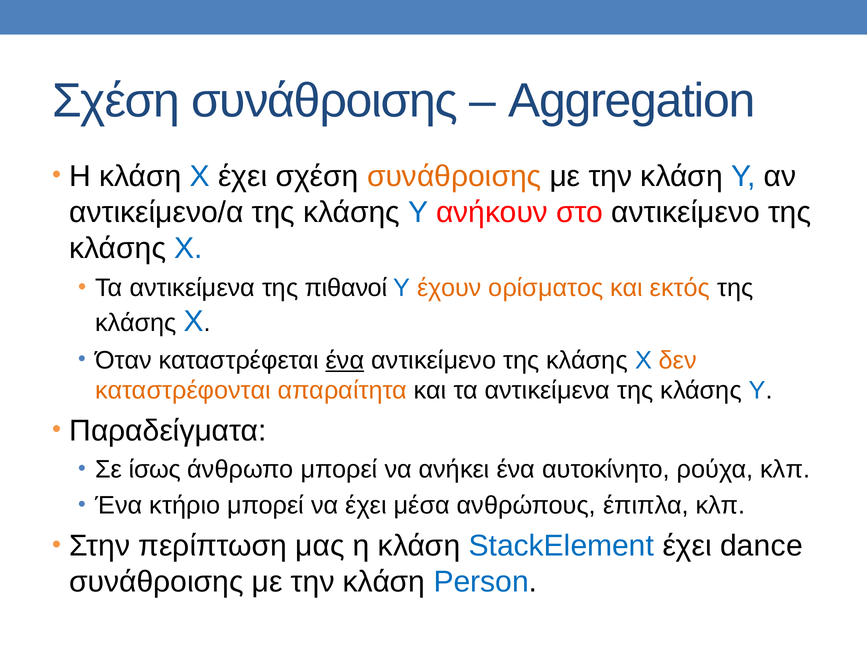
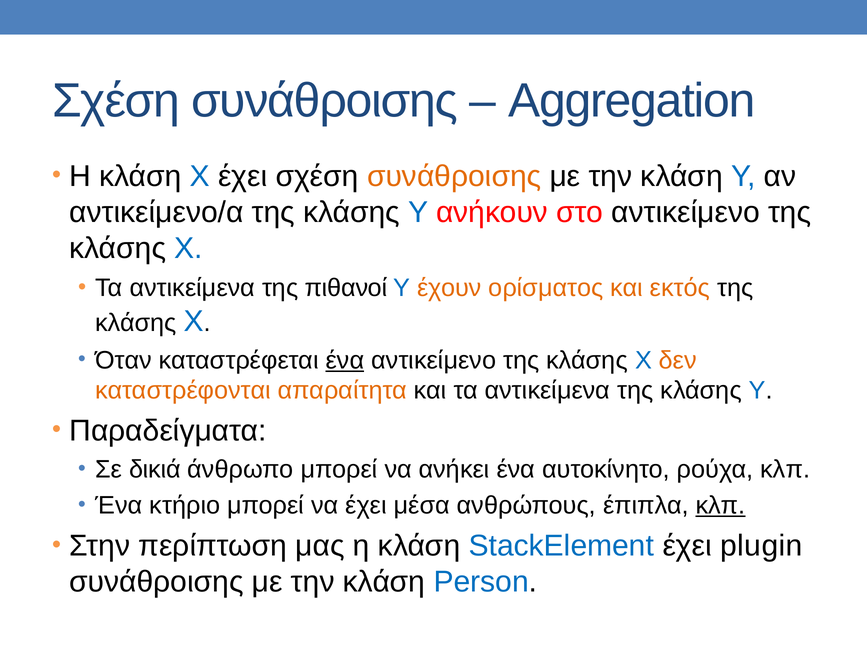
ίσως: ίσως -> δικιά (155, 470)
κλπ underline: none -> present (720, 506)
dance: dance -> plugin (761, 546)
